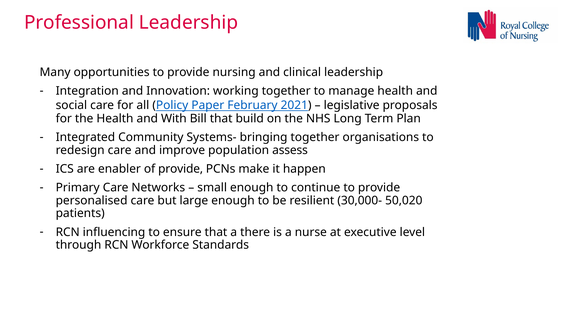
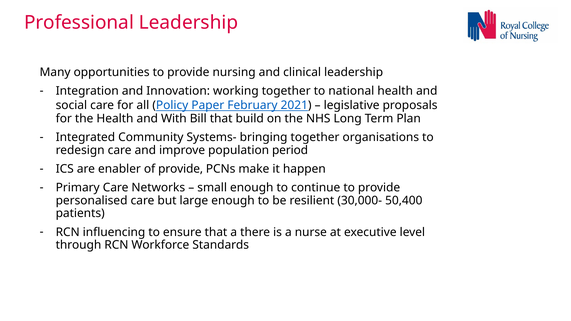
manage: manage -> national (351, 91)
assess: assess -> period (290, 150)
50,020: 50,020 -> 50,400 (404, 201)
